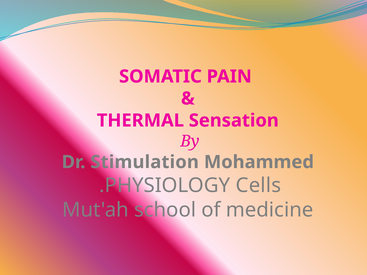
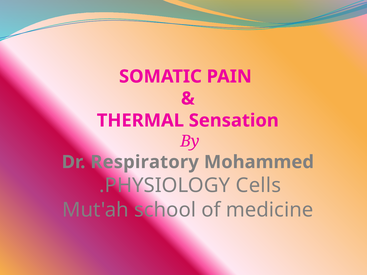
Stimulation: Stimulation -> Respiratory (145, 162)
